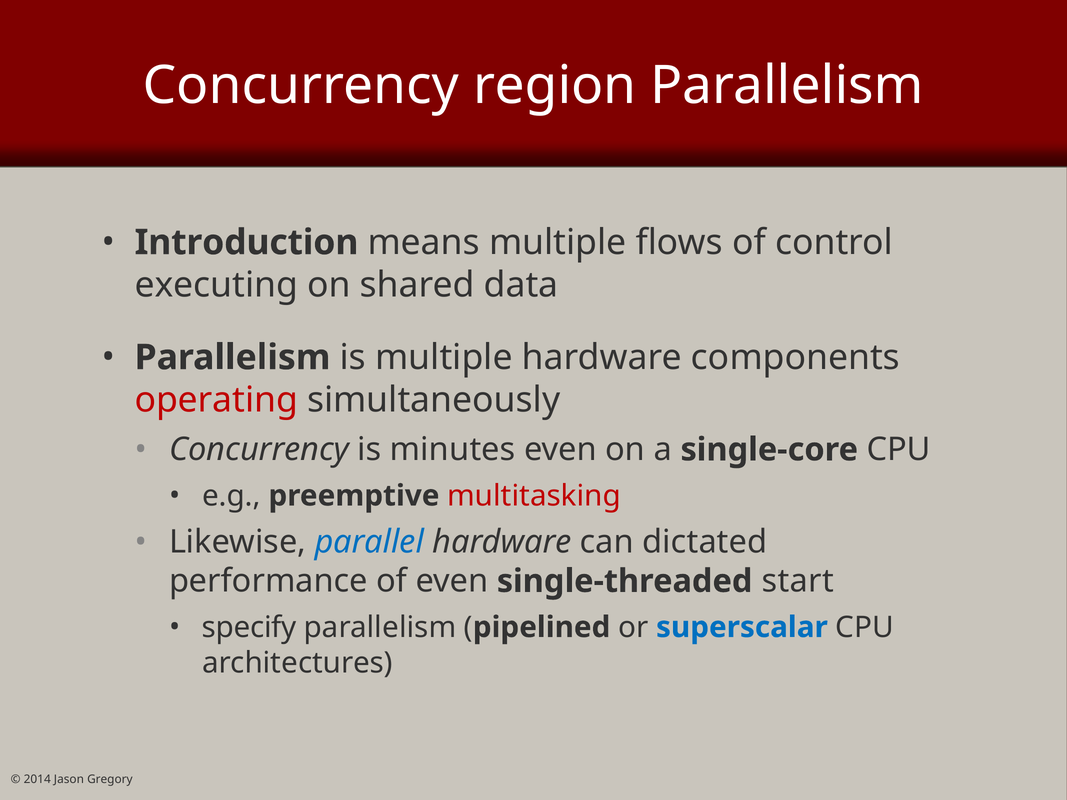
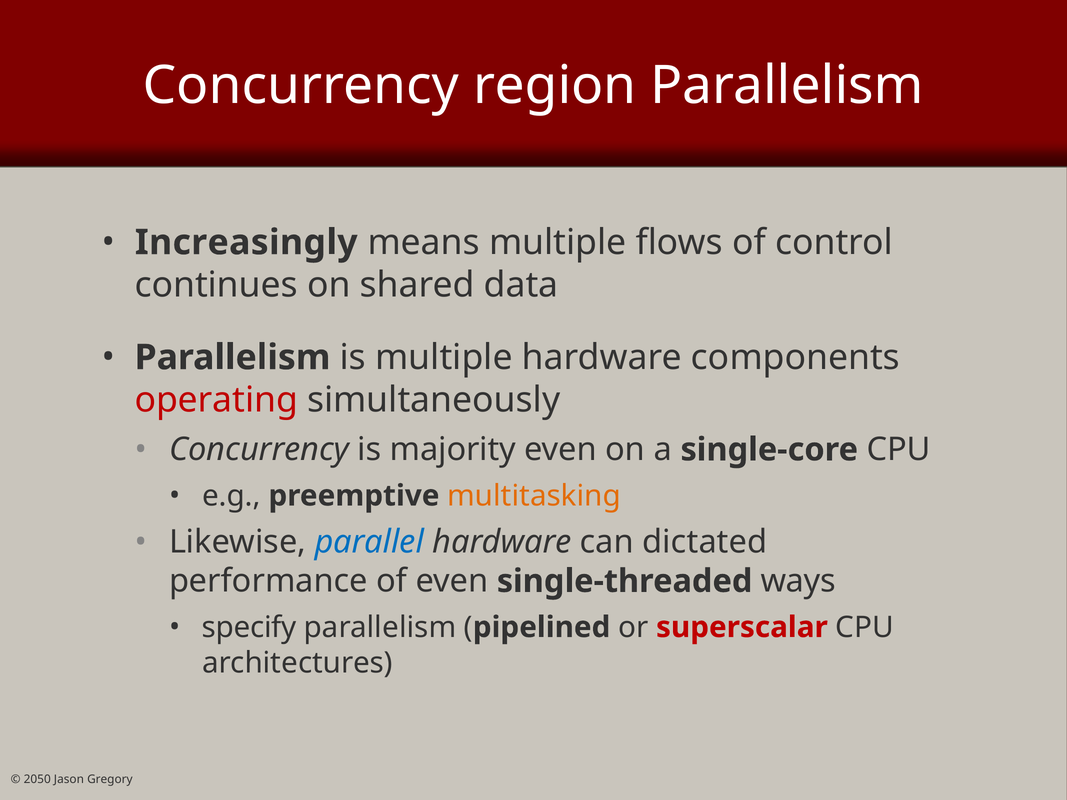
Introduction: Introduction -> Increasingly (246, 243)
executing: executing -> continues (216, 285)
minutes: minutes -> majority (453, 450)
multitasking colour: red -> orange (534, 496)
start: start -> ways (798, 581)
superscalar colour: blue -> red (742, 627)
2014: 2014 -> 2050 (37, 780)
